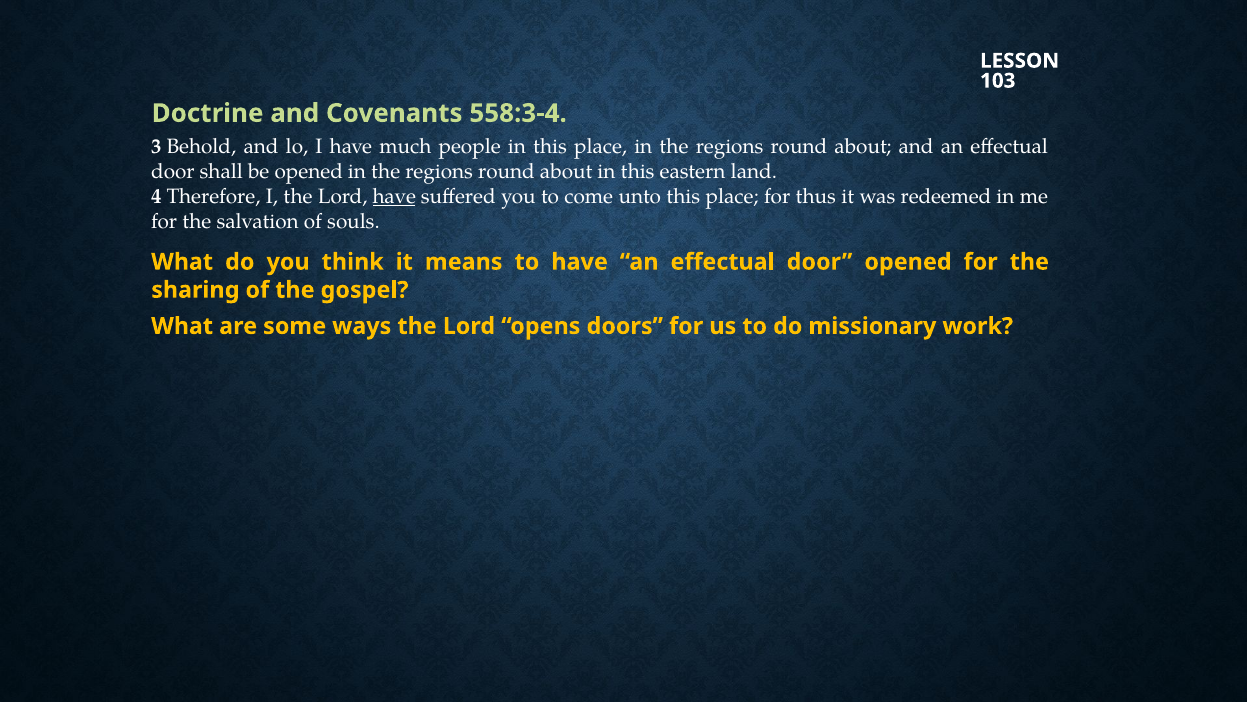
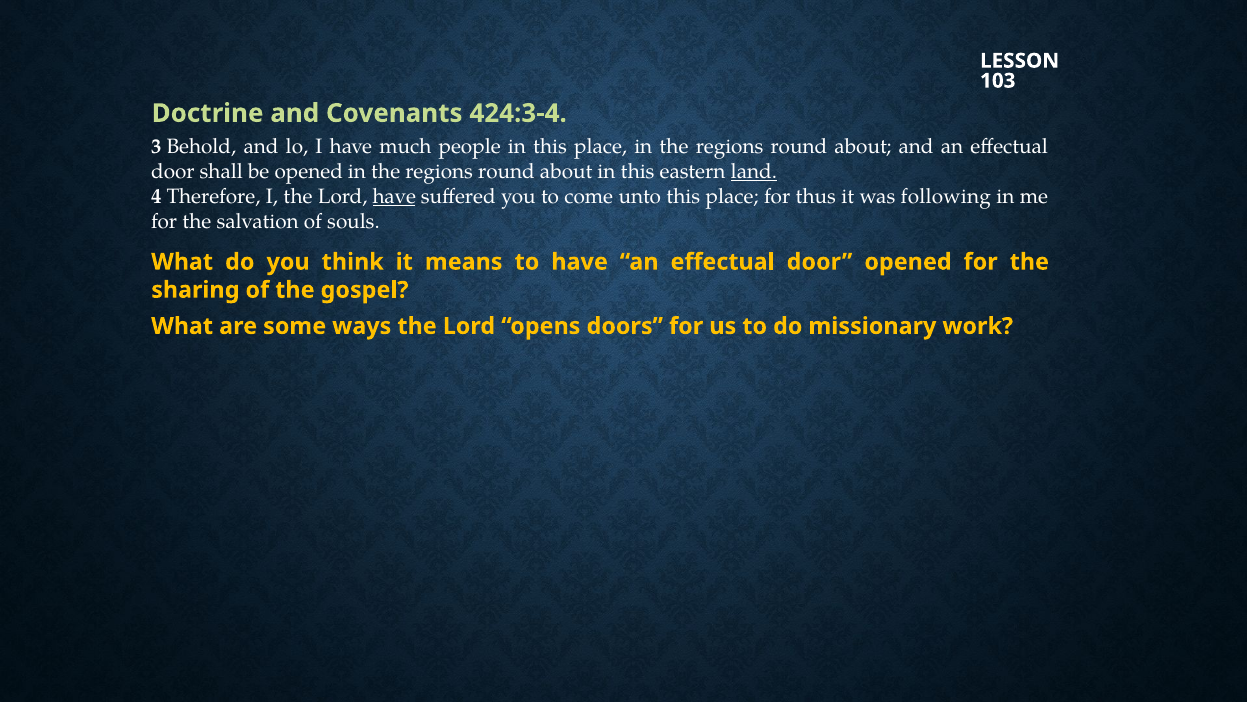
558:3-4: 558:3-4 -> 424:3-4 (518, 113)
land underline: none -> present (754, 171)
redeemed: redeemed -> following (946, 196)
